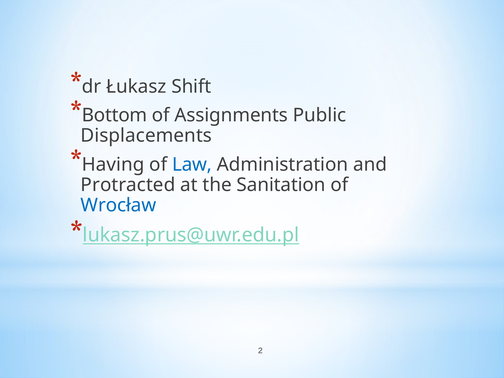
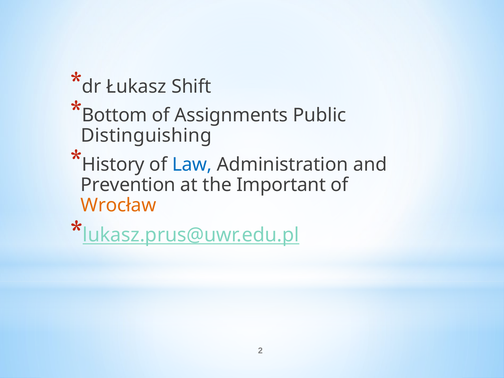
Displacements: Displacements -> Distinguishing (146, 136)
Having: Having -> History (113, 164)
Protracted: Protracted -> Prevention (128, 185)
Sanitation: Sanitation -> Important (281, 185)
Wrocław colour: blue -> orange (119, 205)
